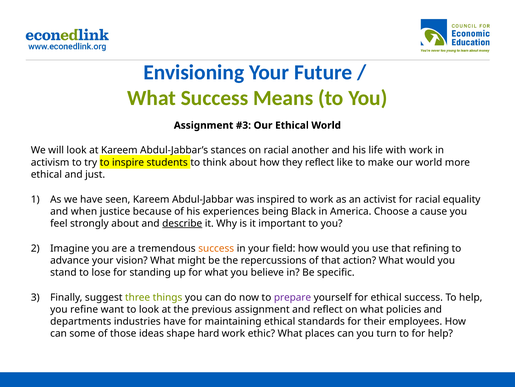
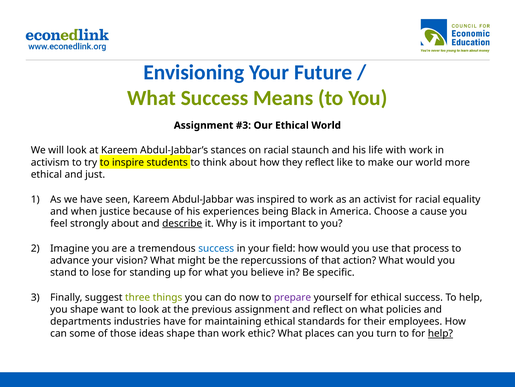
another: another -> staunch (310, 150)
success colour: orange -> blue (216, 248)
refining: refining -> process (431, 248)
you refine: refine -> shape (84, 309)
hard: hard -> than (208, 333)
help underline: none -> present (440, 333)
